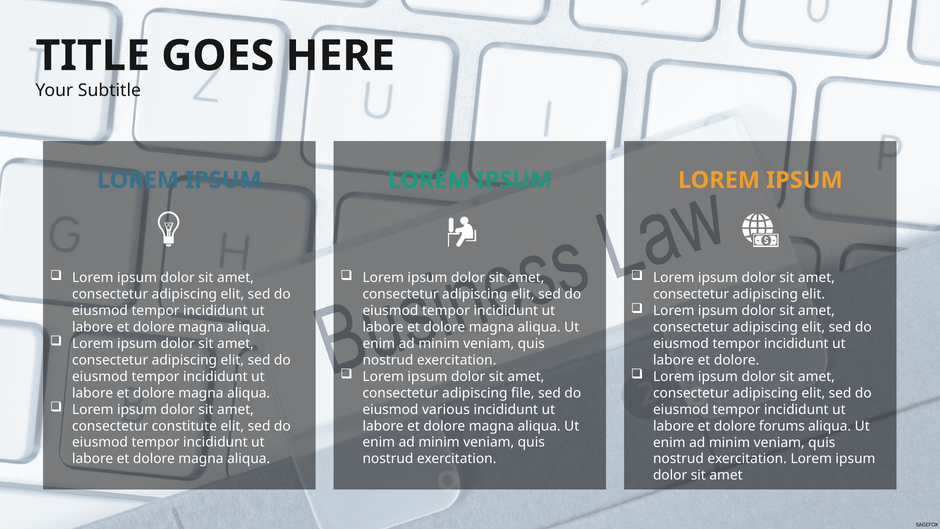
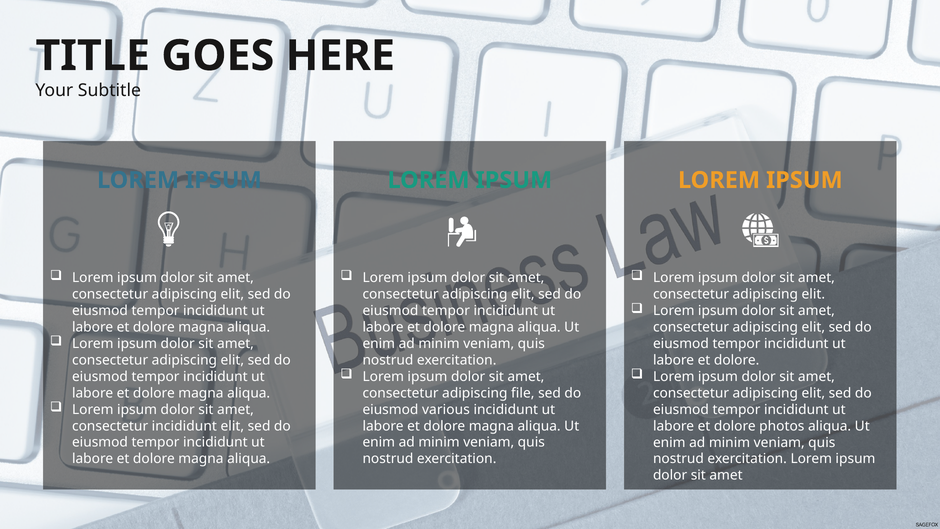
consectetur constitute: constitute -> incididunt (184, 426)
forums: forums -> photos (782, 426)
